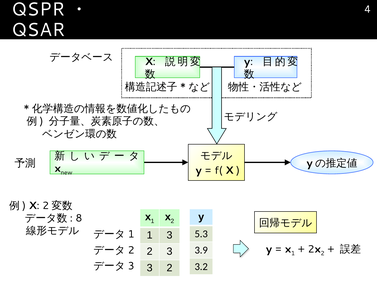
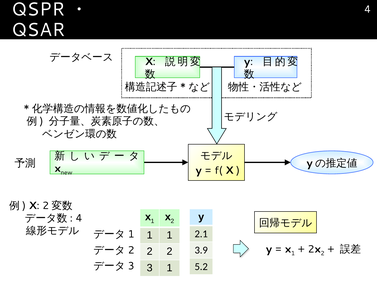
8: 8 -> 4 (79, 218)
5.3: 5.3 -> 2.1 (201, 234)
1 3: 3 -> 1 (170, 235)
2 3: 3 -> 2 (170, 251)
3.2: 3.2 -> 5.2 (201, 266)
2: 2 -> 1 (170, 268)
